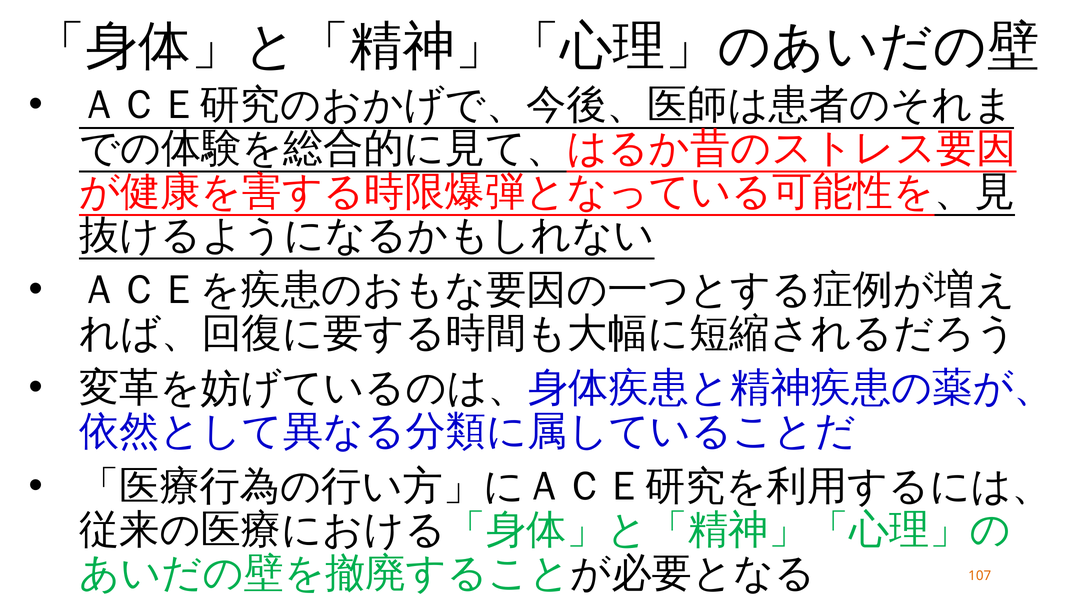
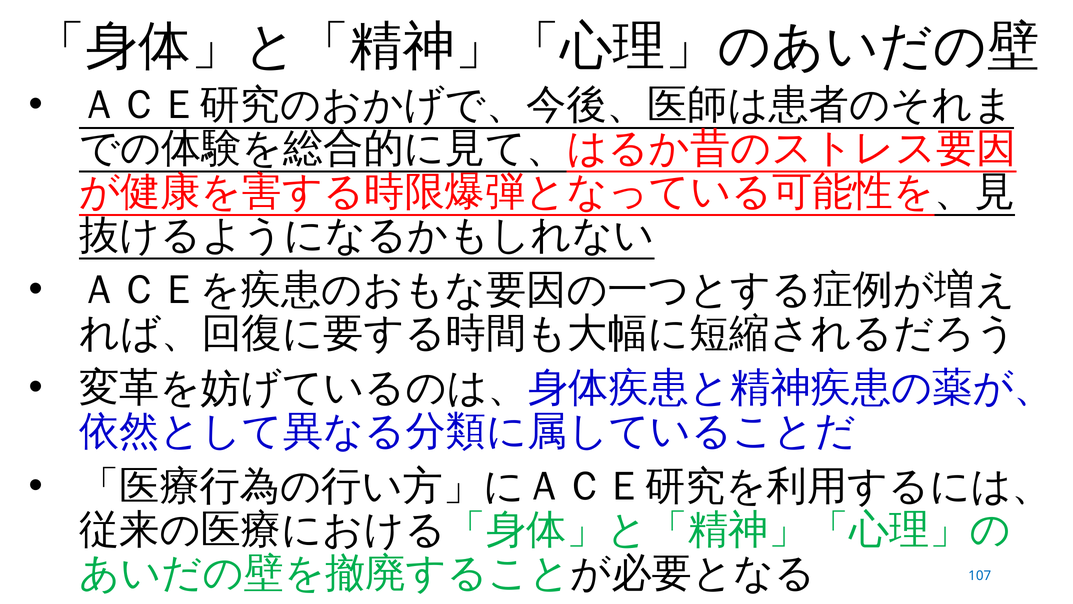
107 colour: orange -> blue (980, 575)
